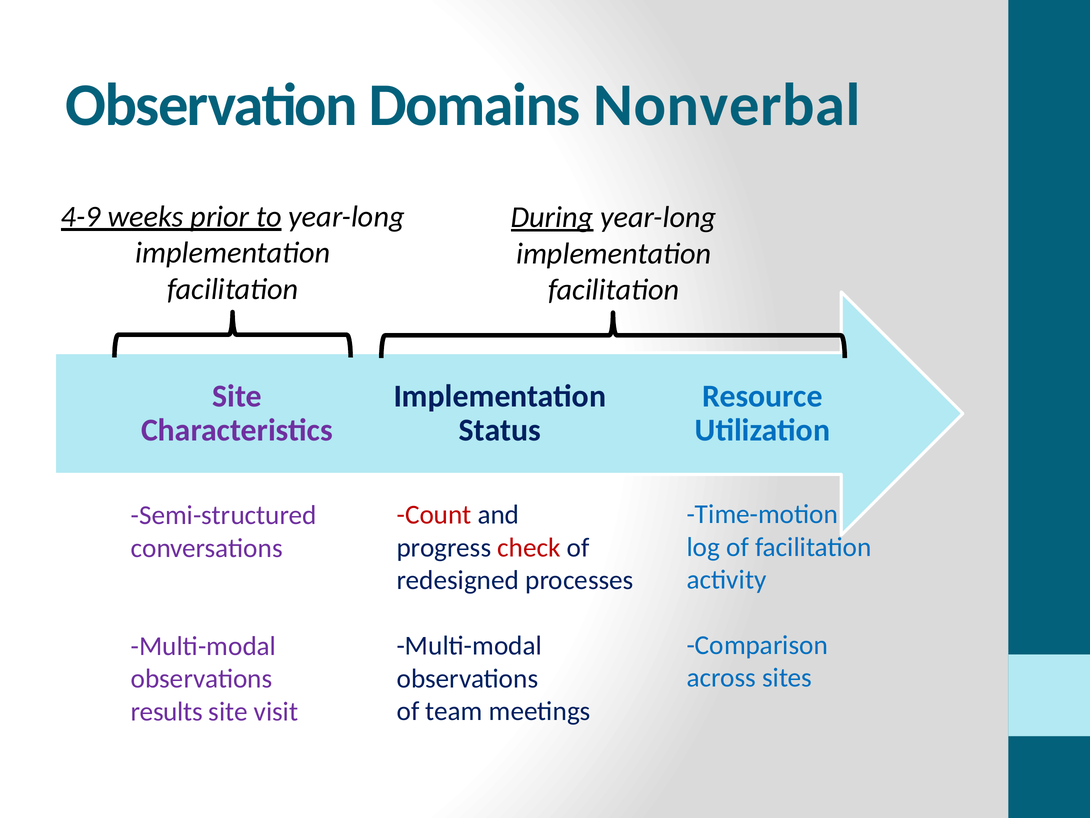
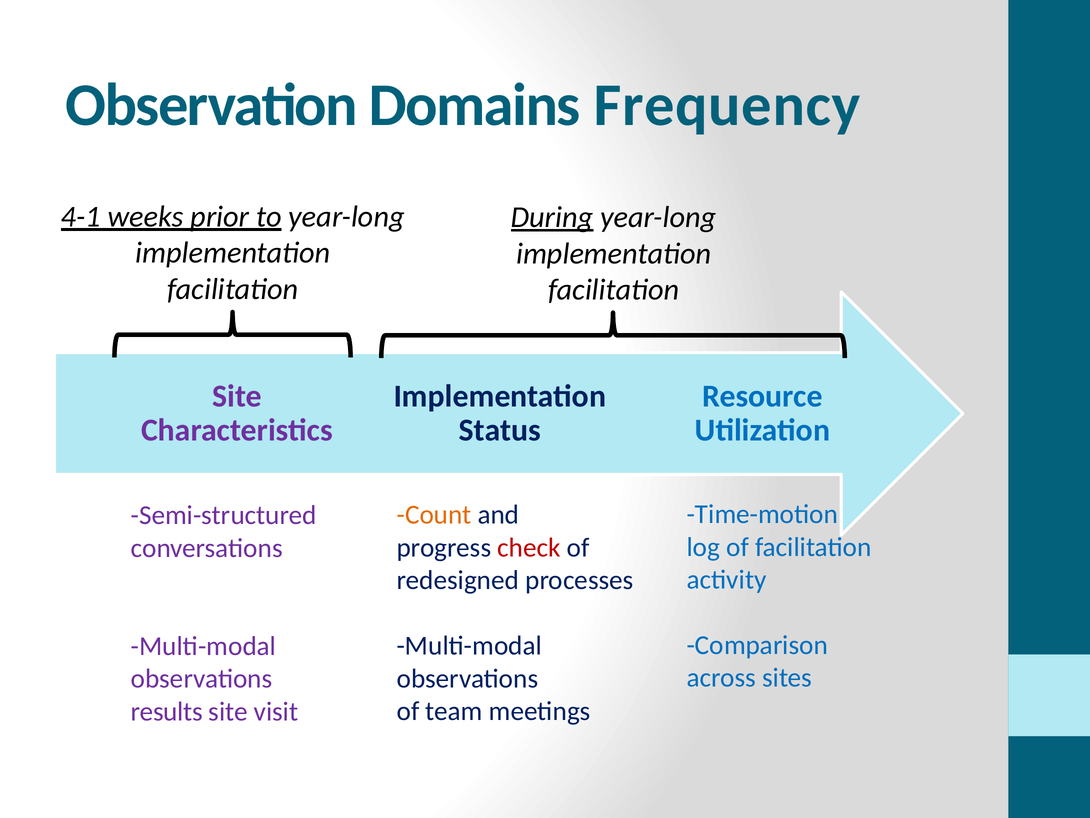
Nonverbal: Nonverbal -> Frequency (727, 105)
4-9: 4-9 -> 4-1 (81, 216)
Count colour: red -> orange (434, 515)
